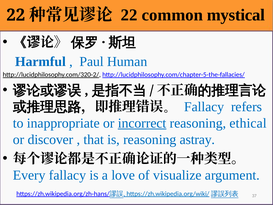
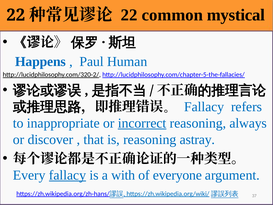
Harmful: Harmful -> Happens (40, 61)
ethical: ethical -> always (248, 123)
fallacy underline: none -> present (67, 175)
love: love -> with (123, 175)
visualize: visualize -> everyone (177, 175)
